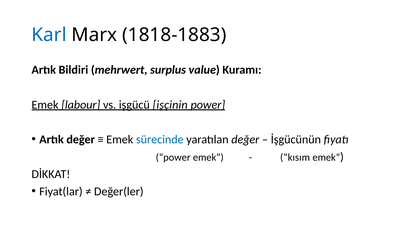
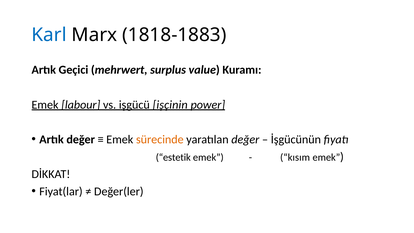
Bildiri: Bildiri -> Geçici (73, 70)
sürecinde colour: blue -> orange (160, 139)
power: power -> estetik (173, 157)
